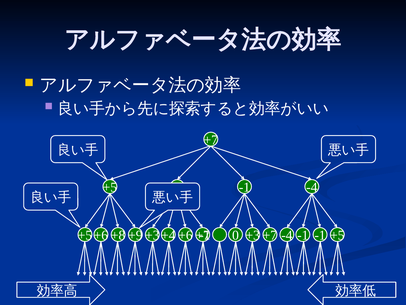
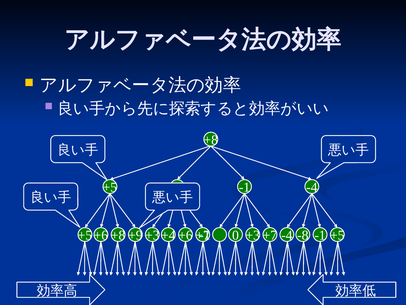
+7: +7 -> +8 (211, 140)
-4 -1: -1 -> -8 (303, 235)
